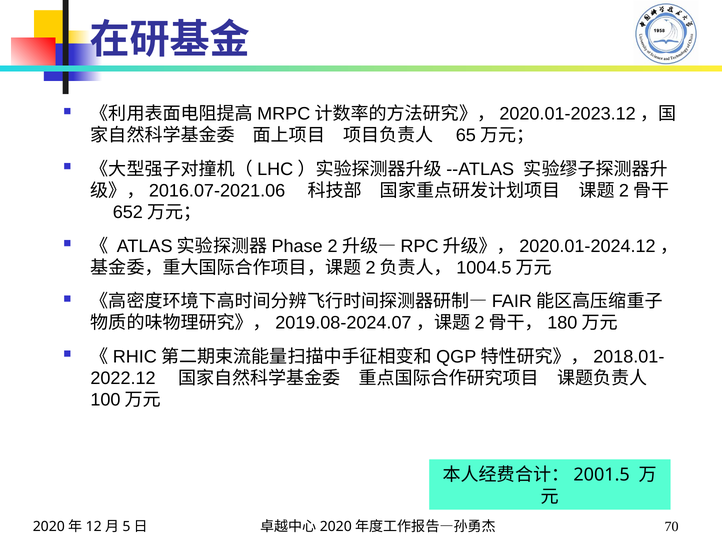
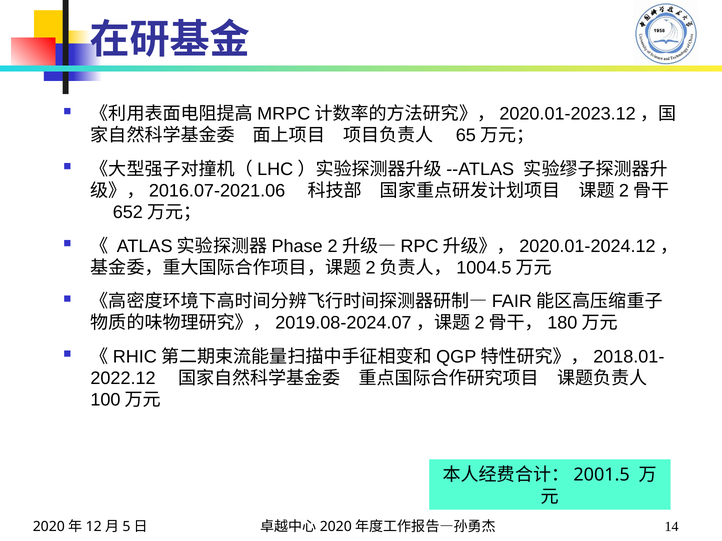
70: 70 -> 14 (672, 527)
